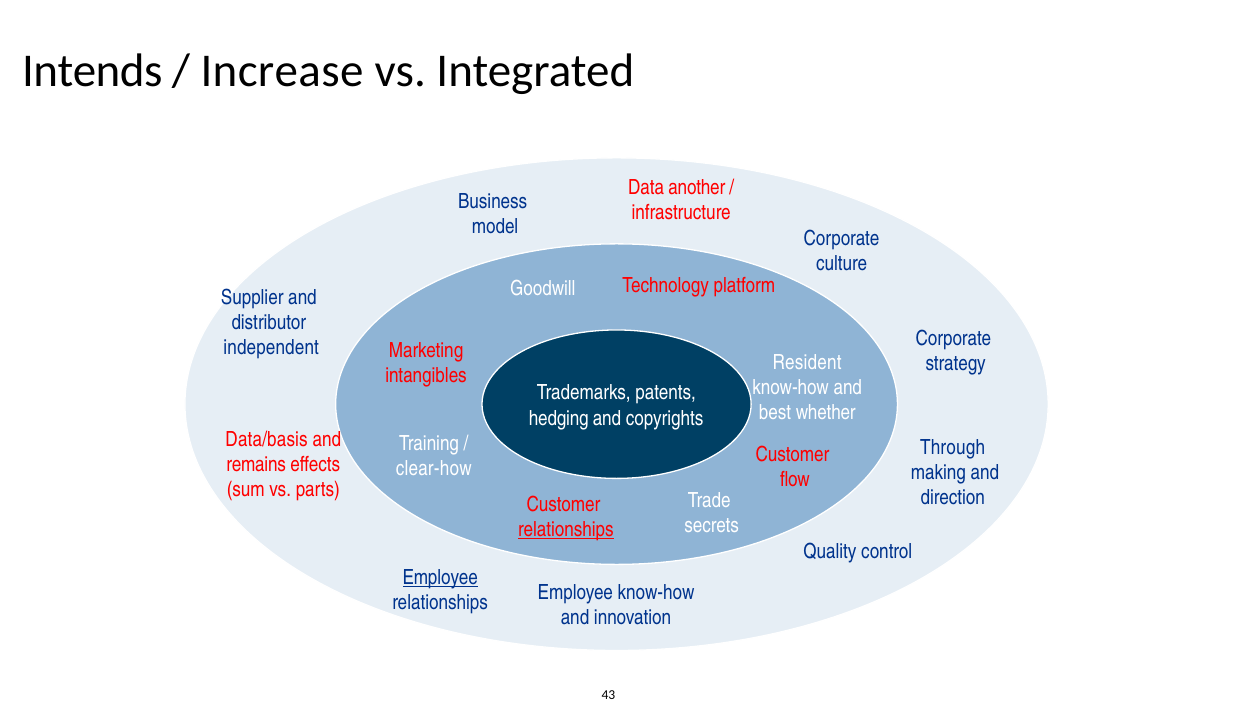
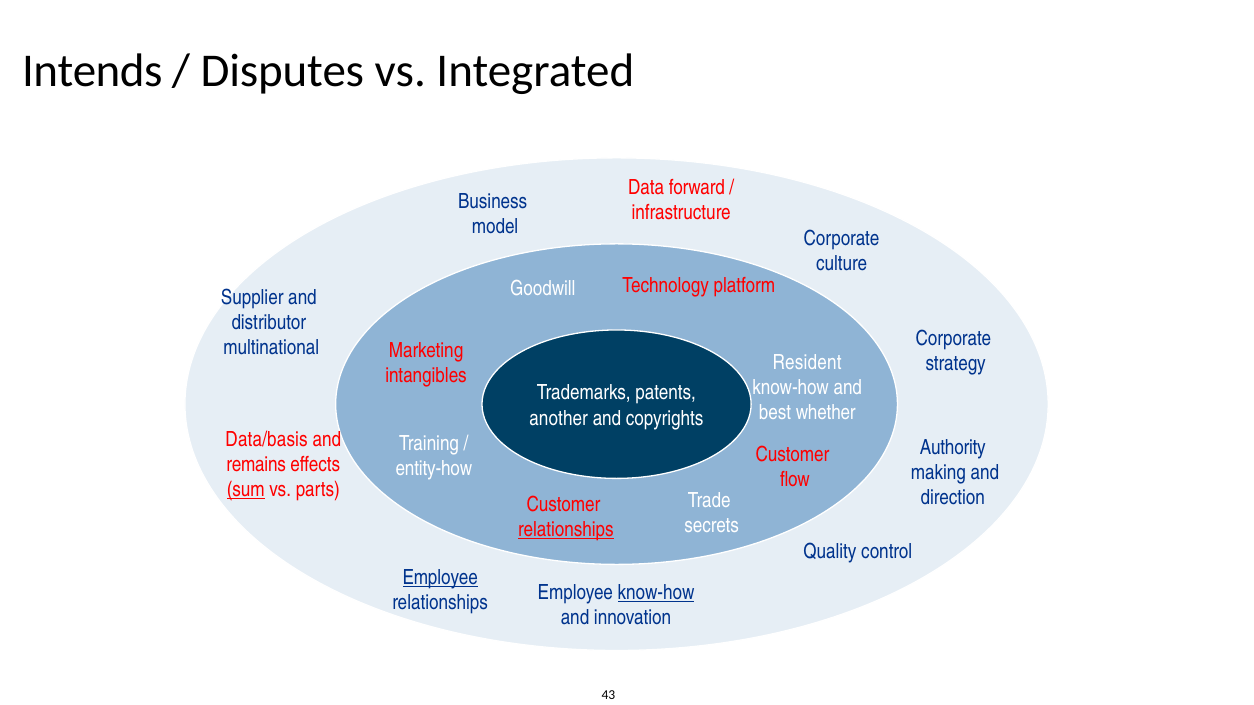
Increase: Increase -> Disputes (282, 71)
another: another -> forward (697, 188)
independent: independent -> multinational (271, 347)
hedging: hedging -> another (559, 418)
Through: Through -> Authority (953, 448)
clear-how: clear-how -> entity-how (434, 469)
sum underline: none -> present (246, 490)
know-how underline: none -> present (656, 593)
